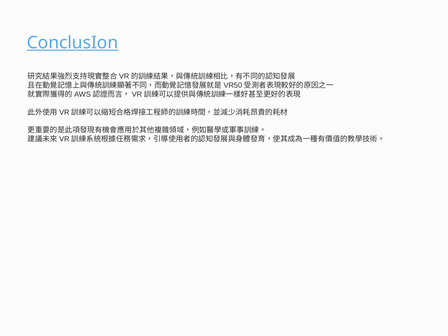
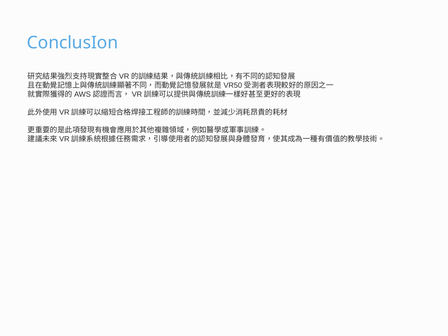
ConclusIon underline: present -> none (73, 43)
